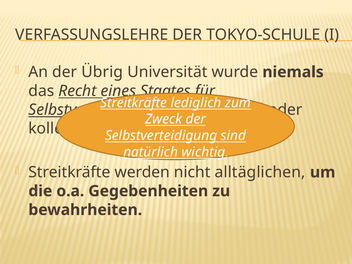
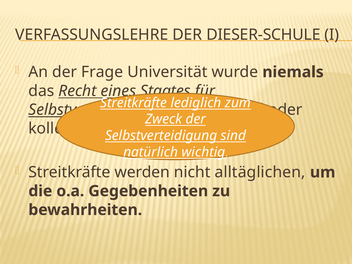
TOKYO-SCHULE: TOKYO-SCHULE -> DIESER-SCHULE (263, 35)
der Übrig: Übrig -> Frage (102, 72)
